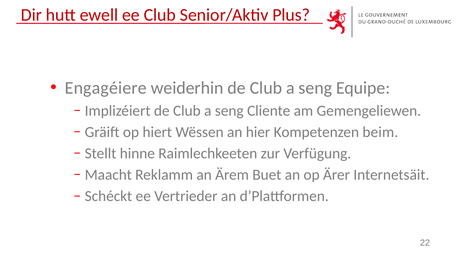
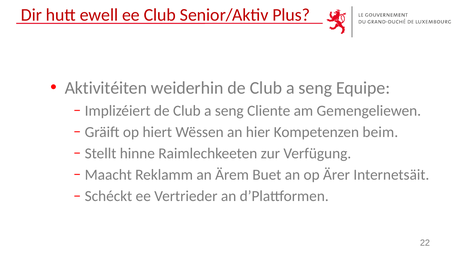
Engagéiere: Engagéiere -> Aktivitéiten (106, 88)
